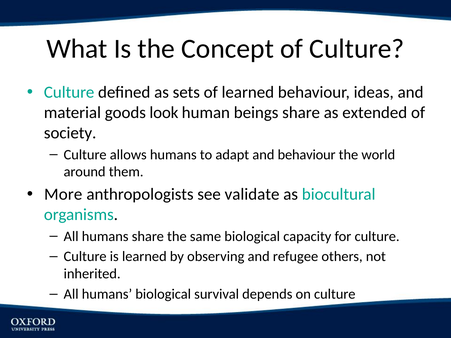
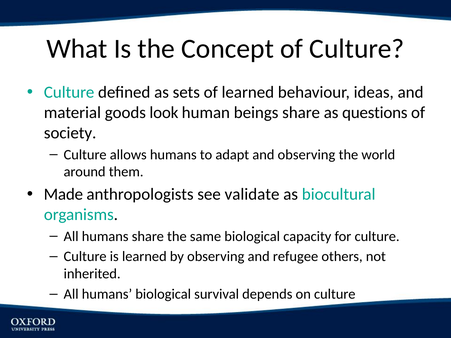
extended: extended -> questions (375, 113)
and behaviour: behaviour -> observing (306, 155)
More: More -> Made (63, 194)
